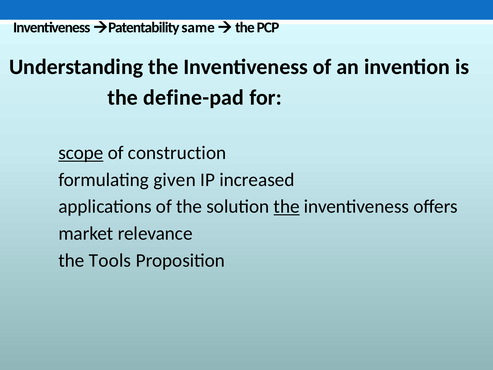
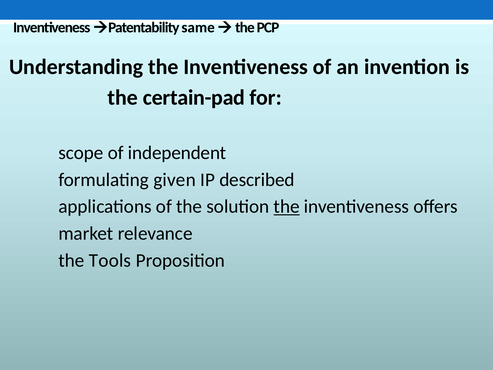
define-pad: define-pad -> certain-pad (194, 98)
scope underline: present -> none (81, 153)
construction: construction -> independent (177, 153)
increased: increased -> described (257, 180)
